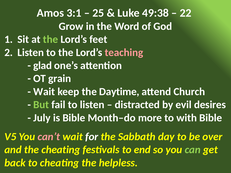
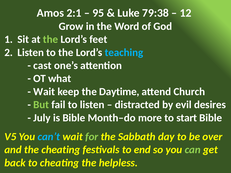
3:1: 3:1 -> 2:1 (74, 13)
25: 25 -> 95 (98, 13)
49:38: 49:38 -> 79:38 (155, 13)
22: 22 -> 12 (186, 13)
teaching colour: pink -> light blue (124, 53)
glad: glad -> cast (42, 66)
grain: grain -> what (60, 79)
with: with -> start (187, 118)
can’t colour: pink -> light blue (49, 137)
for colour: white -> light green (92, 137)
